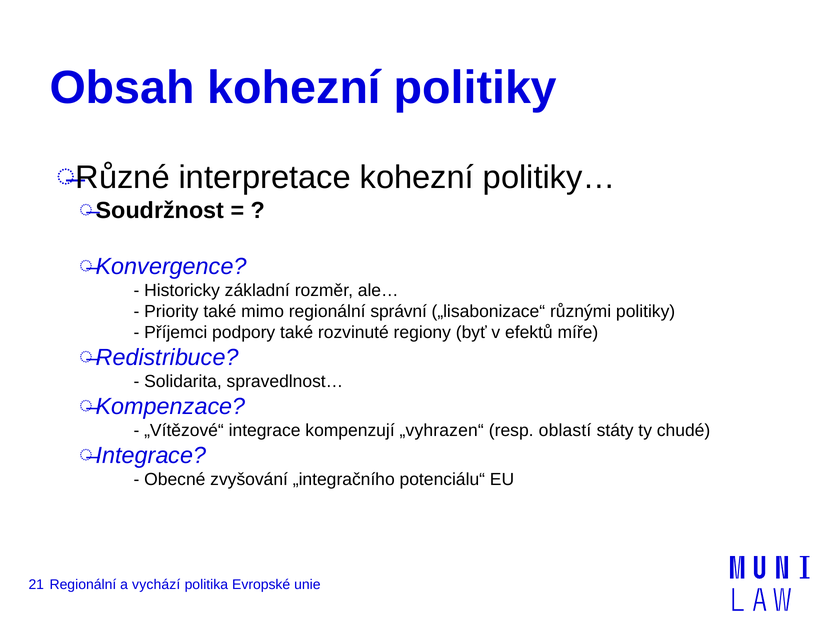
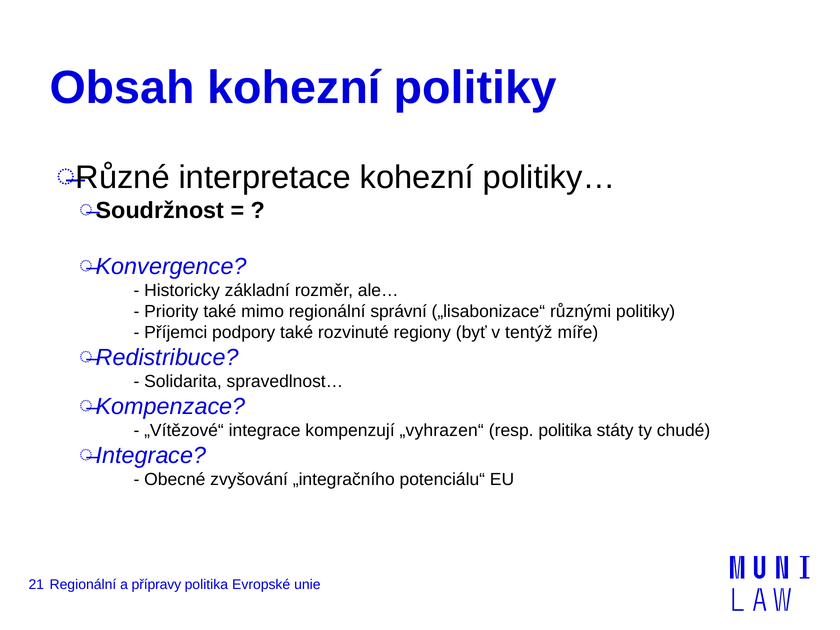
efektů: efektů -> tentýž (529, 332)
resp oblastí: oblastí -> politika (565, 430)
vychází: vychází -> přípravy (156, 585)
